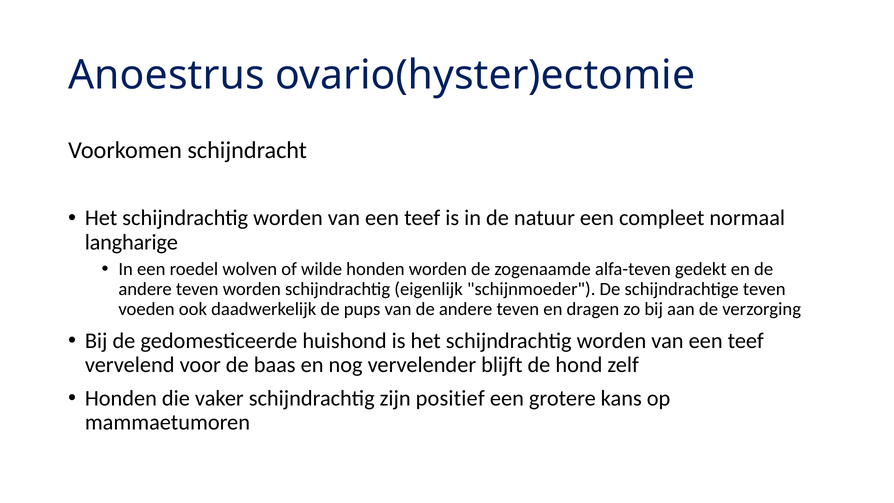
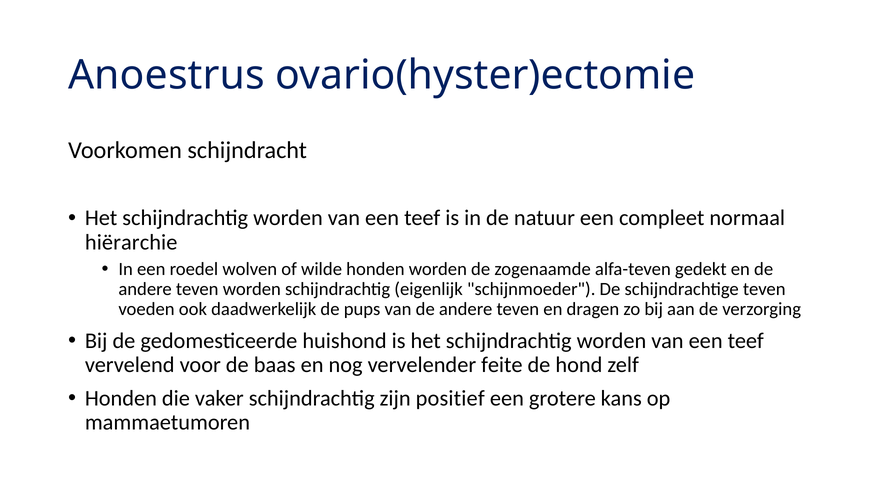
langharige: langharige -> hiërarchie (131, 242)
blijft: blijft -> feite (502, 365)
